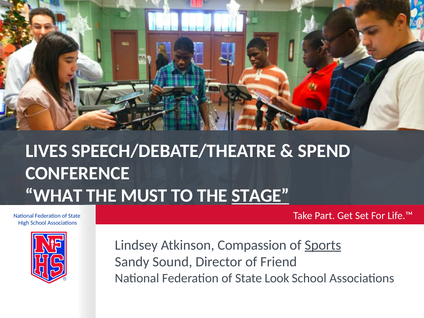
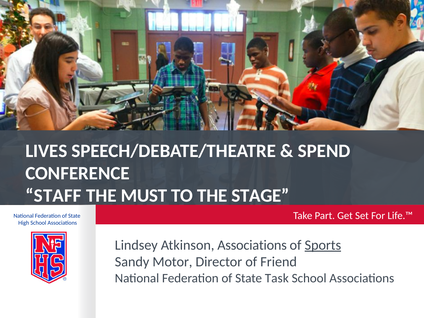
WHAT: WHAT -> STAFF (54, 196)
STAGE underline: present -> none (260, 196)
Atkinson Compassion: Compassion -> Associations (252, 245)
Sound: Sound -> Motor (172, 262)
Look: Look -> Task (277, 278)
